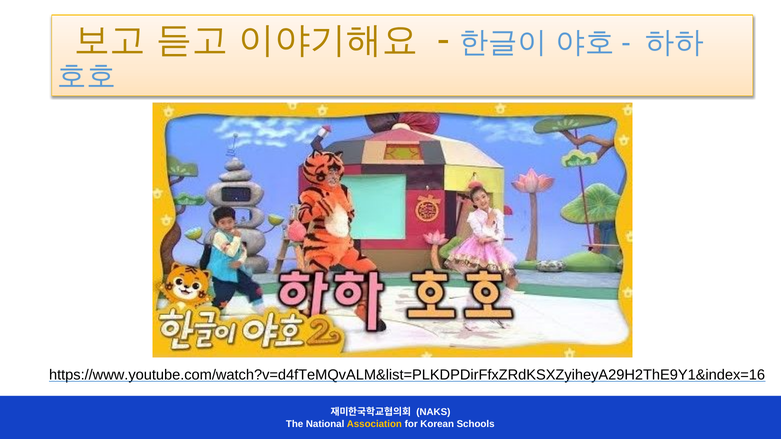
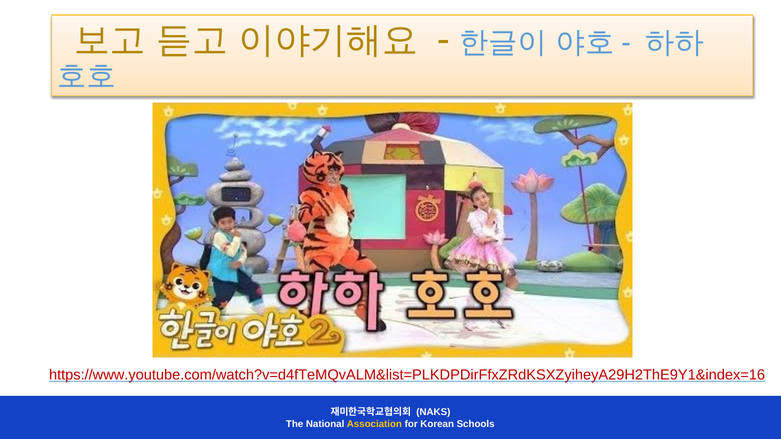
https://www.youtube.com/watch?v=d4fTeMQvALM&list=PLKDPDirFfxZRdKSXZyiheyA29H2ThE9Y1&index=16 colour: black -> red (407, 375)
